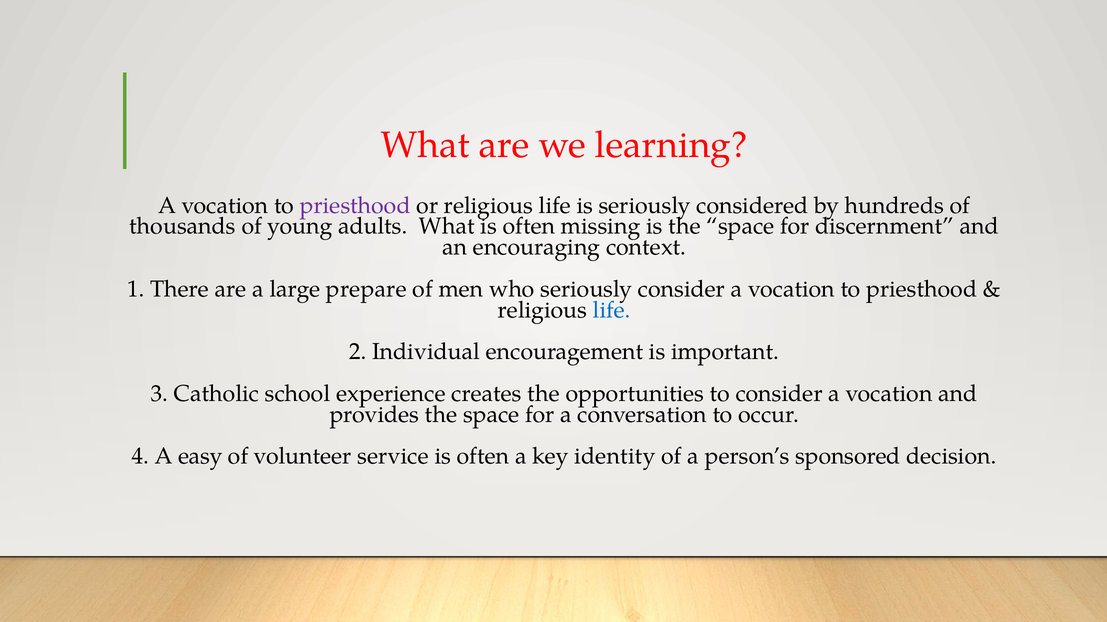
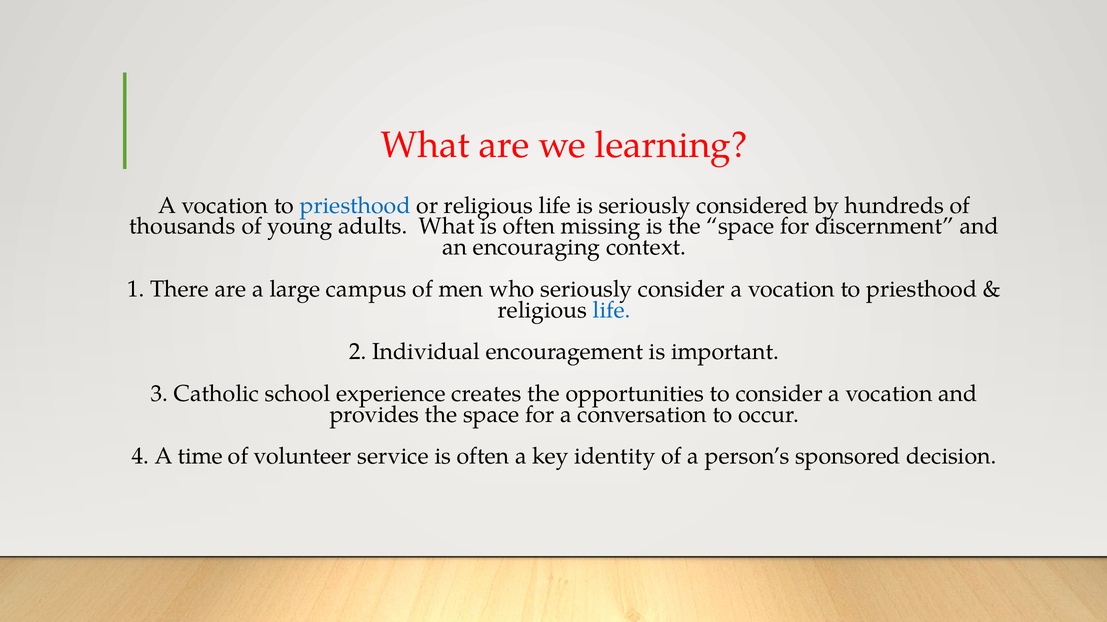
priesthood colour: purple -> blue (355, 206)
prepare: prepare -> campus (366, 289)
easy: easy -> time (200, 457)
